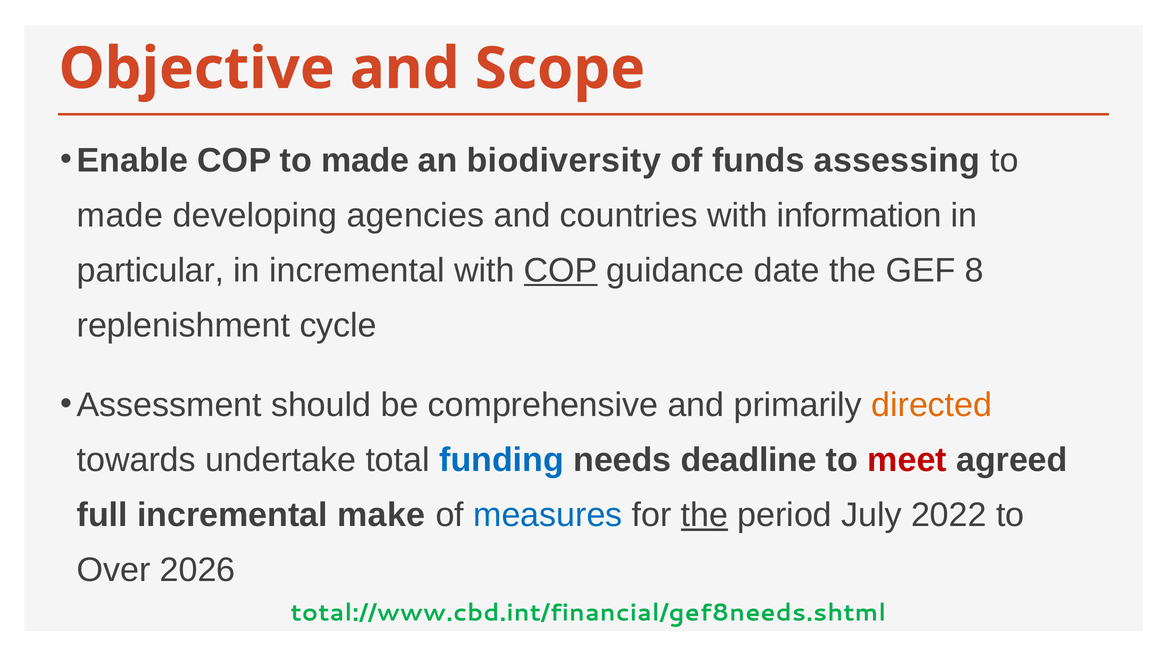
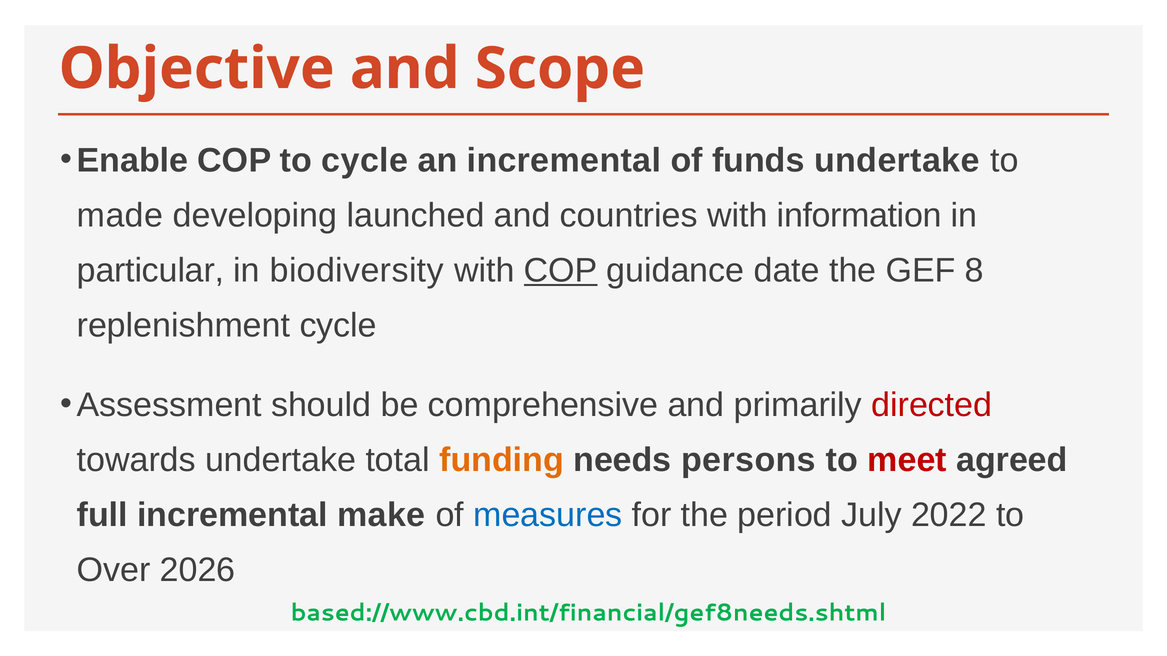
COP to made: made -> cycle (365, 160)
an biodiversity: biodiversity -> incremental (564, 160)
funds assessing: assessing -> undertake (897, 160)
agencies: agencies -> launched (416, 216)
in incremental: incremental -> biodiversity (357, 271)
directed colour: orange -> red (932, 405)
funding colour: blue -> orange (502, 460)
deadline: deadline -> persons (749, 460)
the underline: present -> none (704, 515)
total://www.cbd.int/financial/gef8needs.shtml: total://www.cbd.int/financial/gef8needs.shtml -> based://www.cbd.int/financial/gef8needs.shtml (588, 613)
